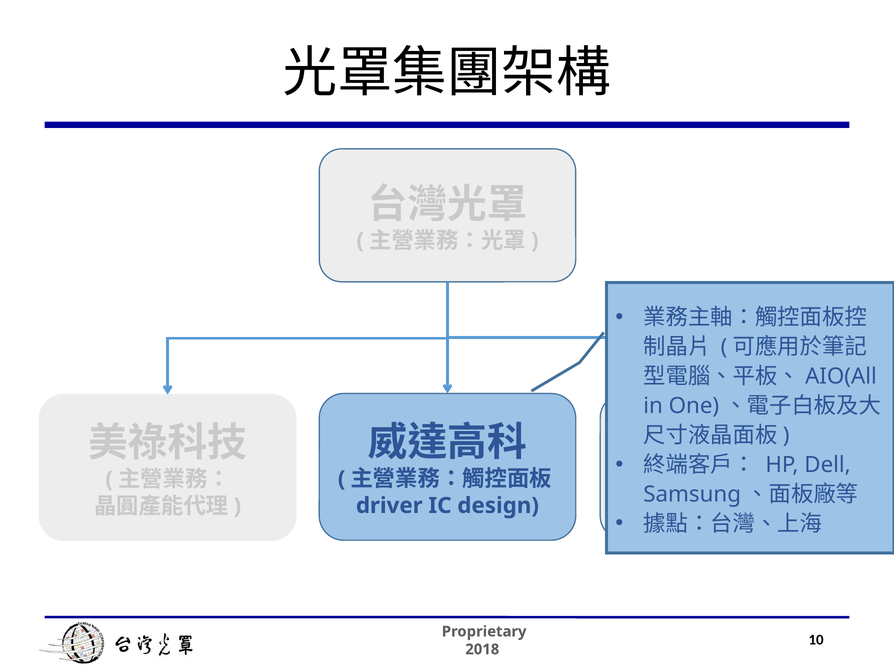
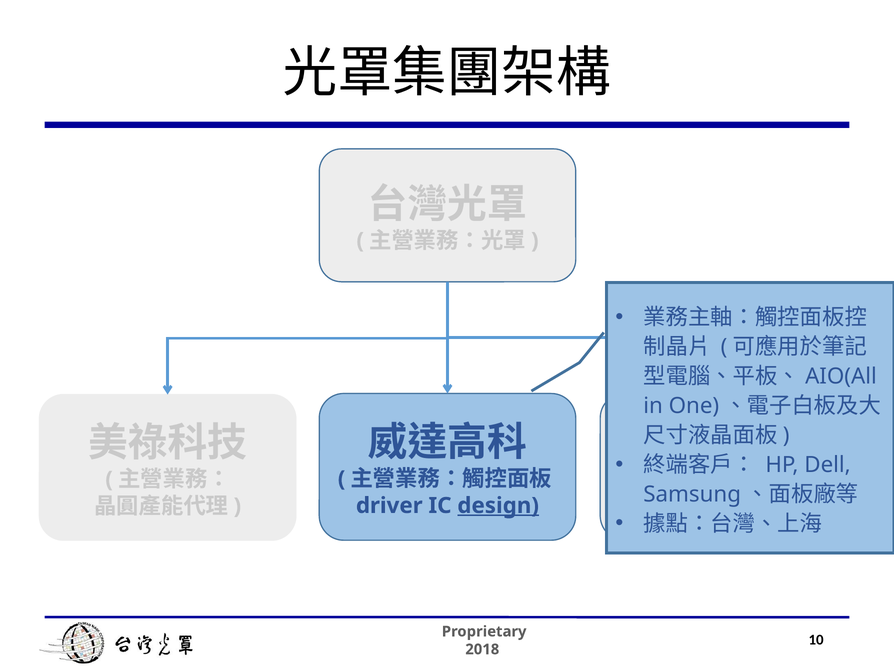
design underline: none -> present (498, 506)
